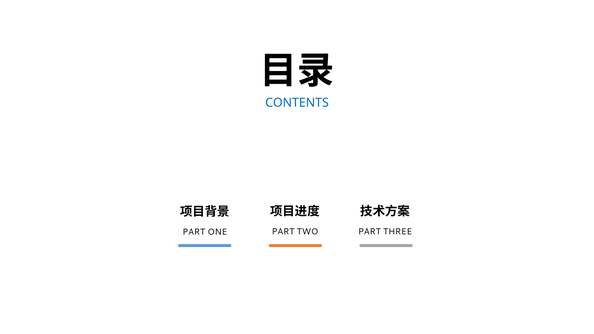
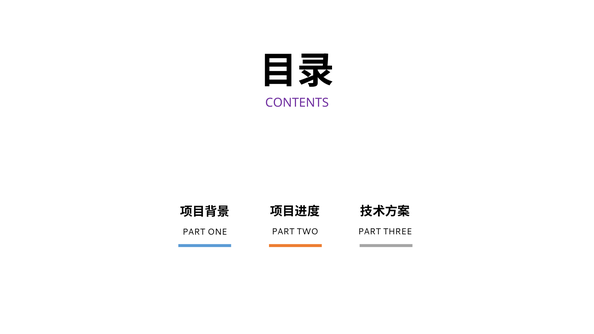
CONTENTS colour: blue -> purple (297, 103)
